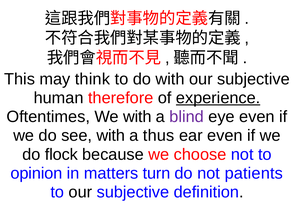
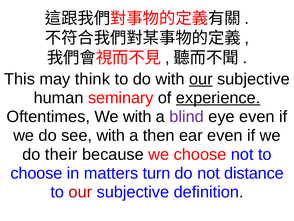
our underline: none -> present (201, 79)
therefore: therefore -> seminary (121, 98)
thus: thus -> then (159, 135)
flock: flock -> their (61, 154)
opinion: opinion -> choose (36, 173)
patients: patients -> distance (254, 173)
our colour: black -> red (80, 192)
